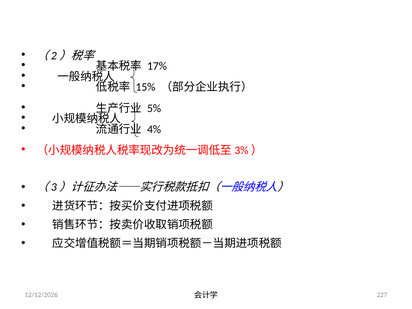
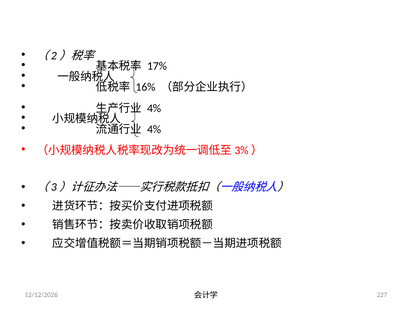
15%: 15% -> 16% (146, 87)
5%: 5% -> 4% (154, 108)
